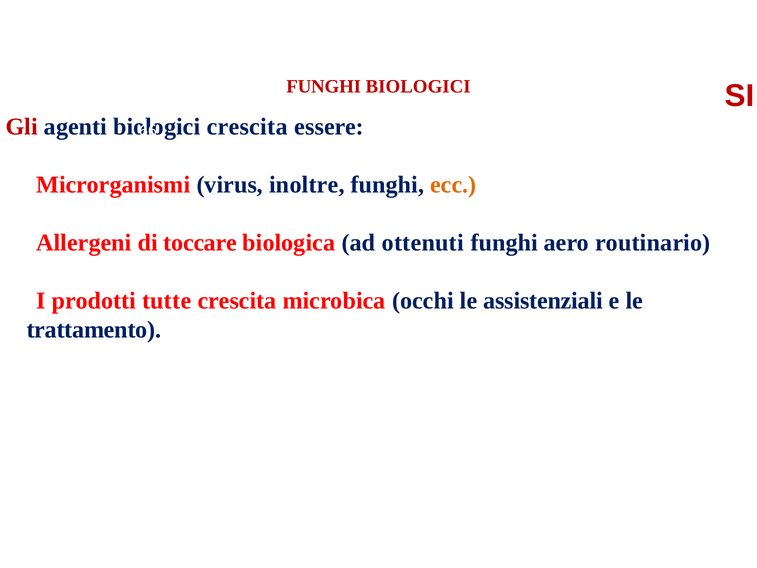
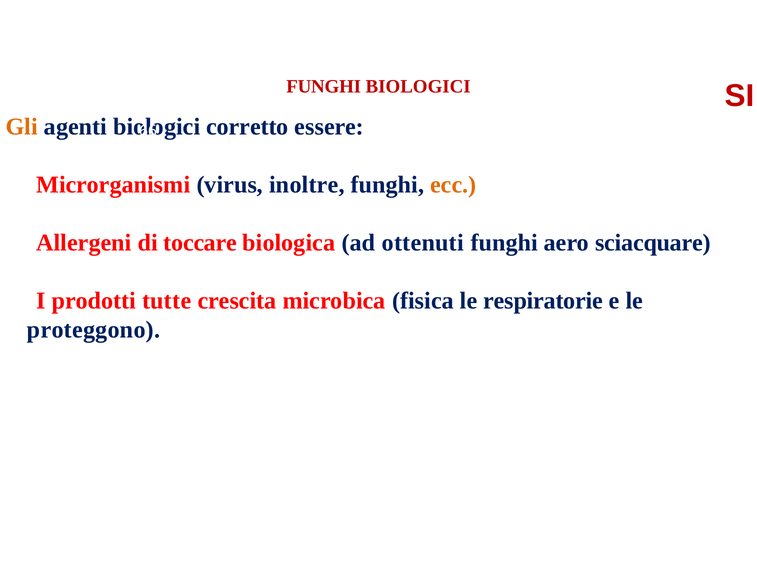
Gli colour: red -> orange (22, 127)
crescita: crescita -> corretto (247, 127)
routinario: routinario -> sciacquare (653, 243)
occhi: occhi -> fisica (423, 301)
assistenziali: assistenziali -> respiratorie (543, 301)
trattamento: trattamento -> proteggono (94, 330)
